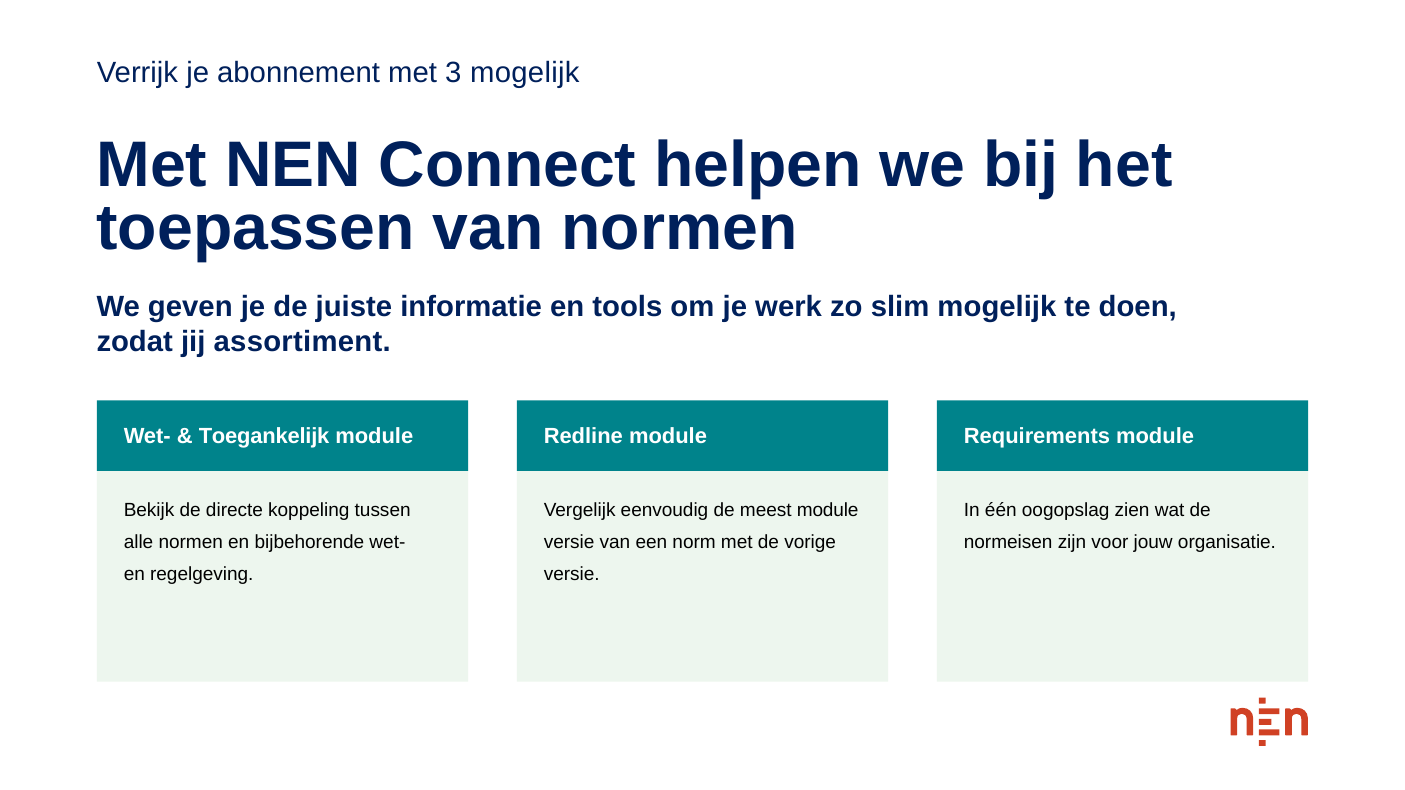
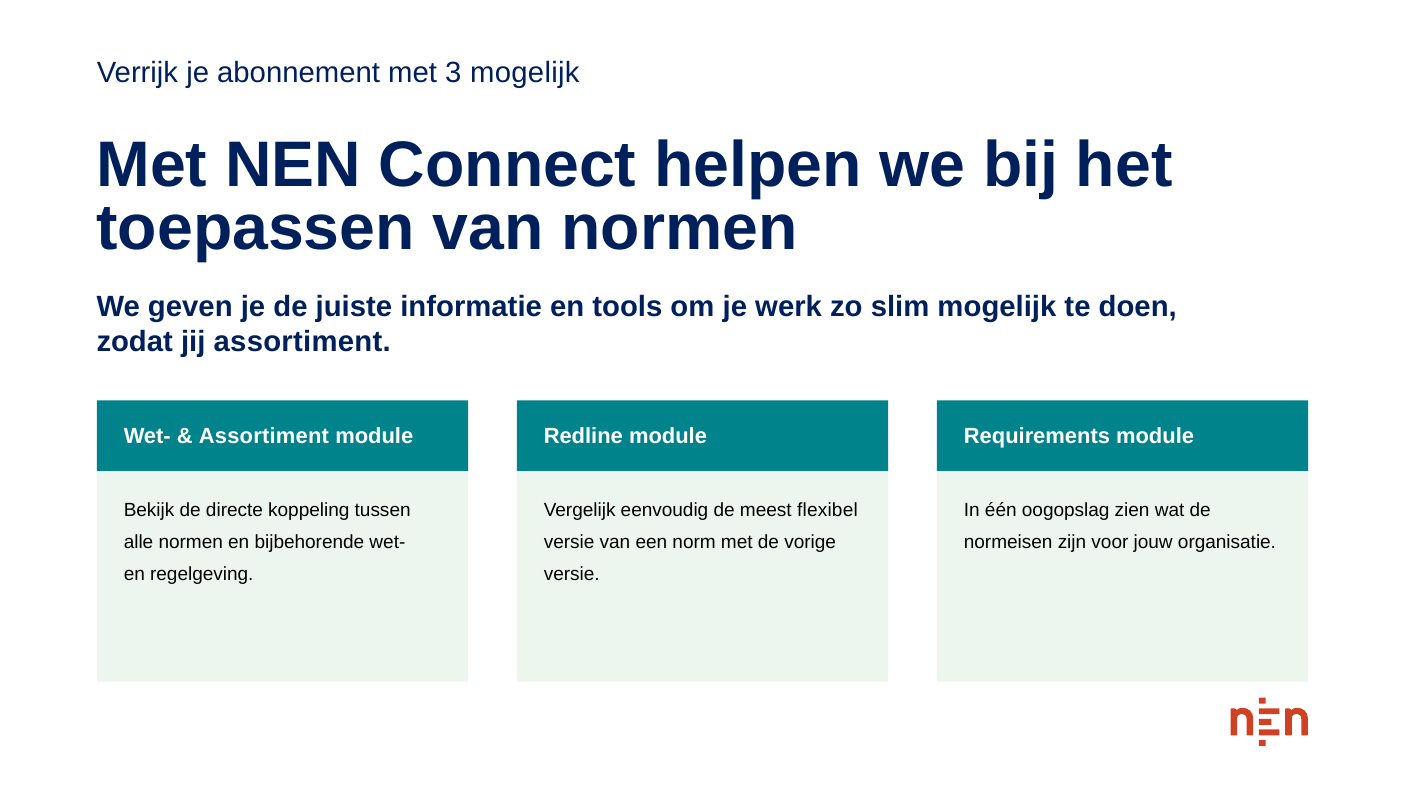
Toegankelijk: Toegankelijk -> Assortiment (264, 436)
meest module: module -> flexibel (827, 511)
